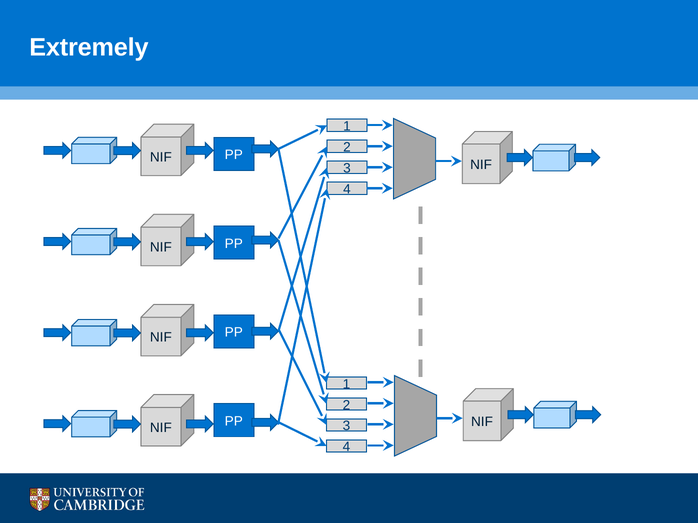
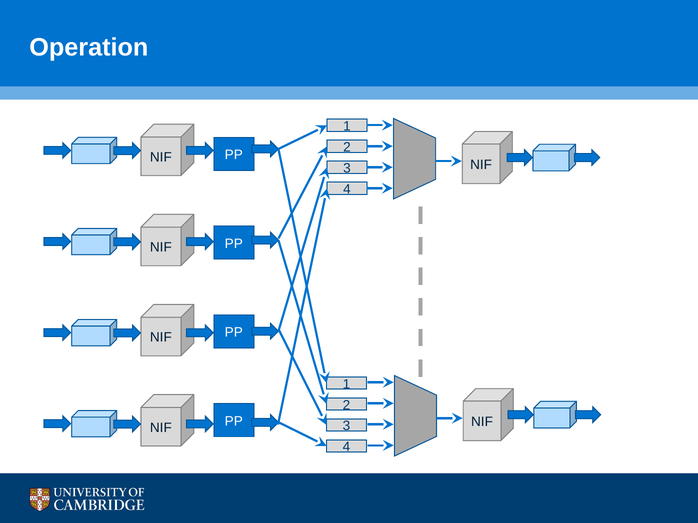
Extremely: Extremely -> Operation (89, 47)
